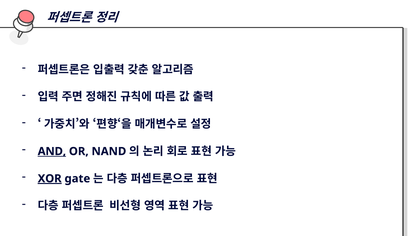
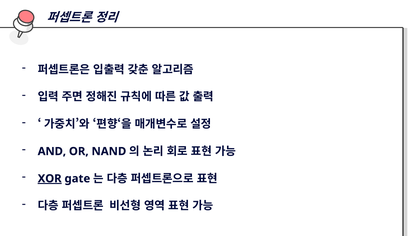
AND underline: present -> none (52, 152)
